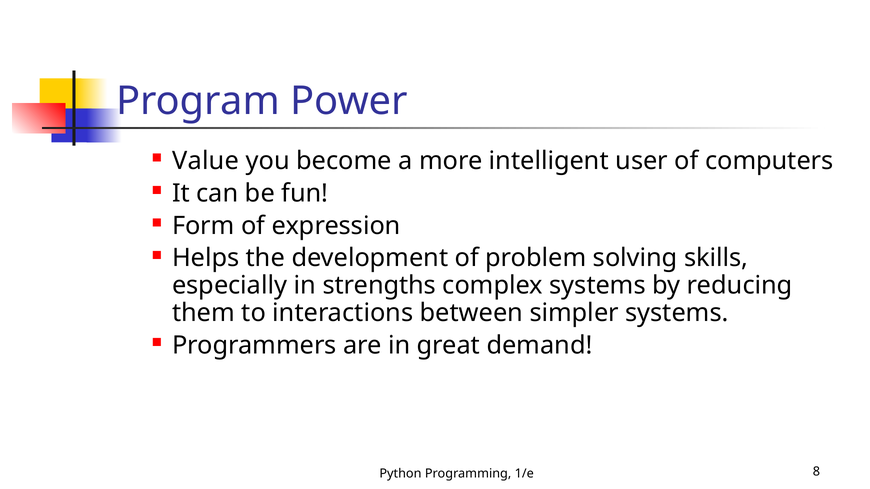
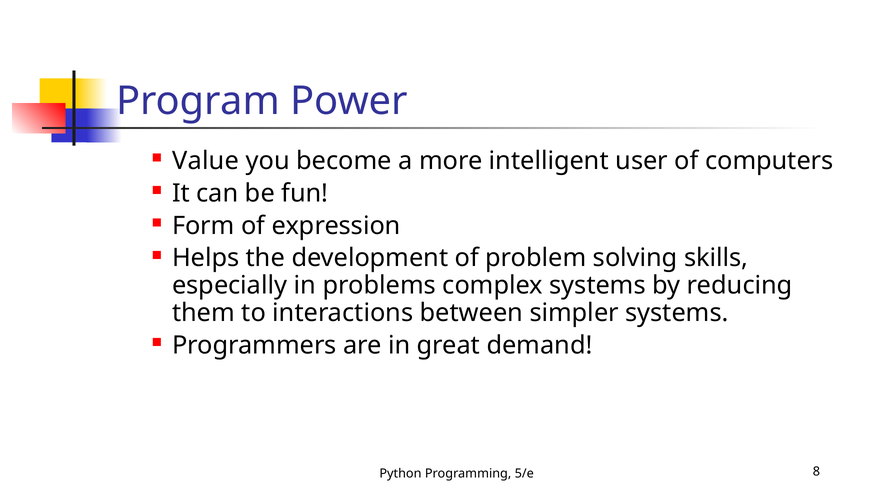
strengths: strengths -> problems (379, 286)
1/e: 1/e -> 5/e (524, 474)
